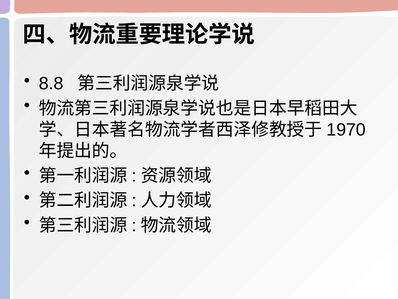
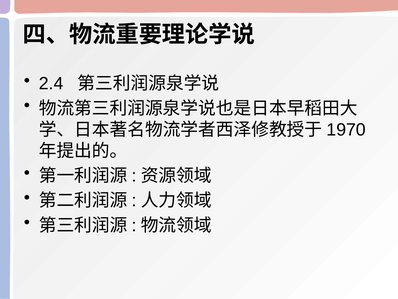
8.8: 8.8 -> 2.4 (51, 83)
